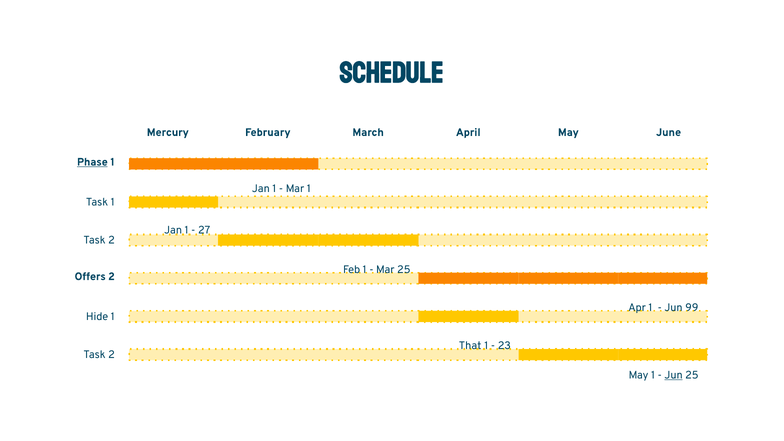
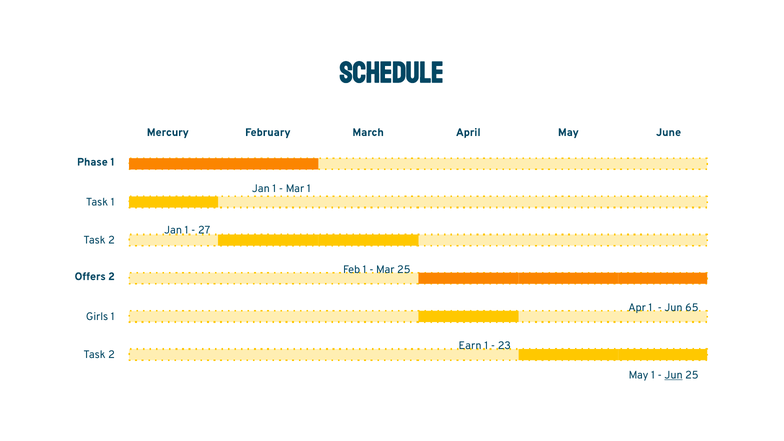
Phase underline: present -> none (92, 162)
99: 99 -> 65 (692, 308)
Hide: Hide -> Girls (97, 317)
That: That -> Earn (470, 346)
